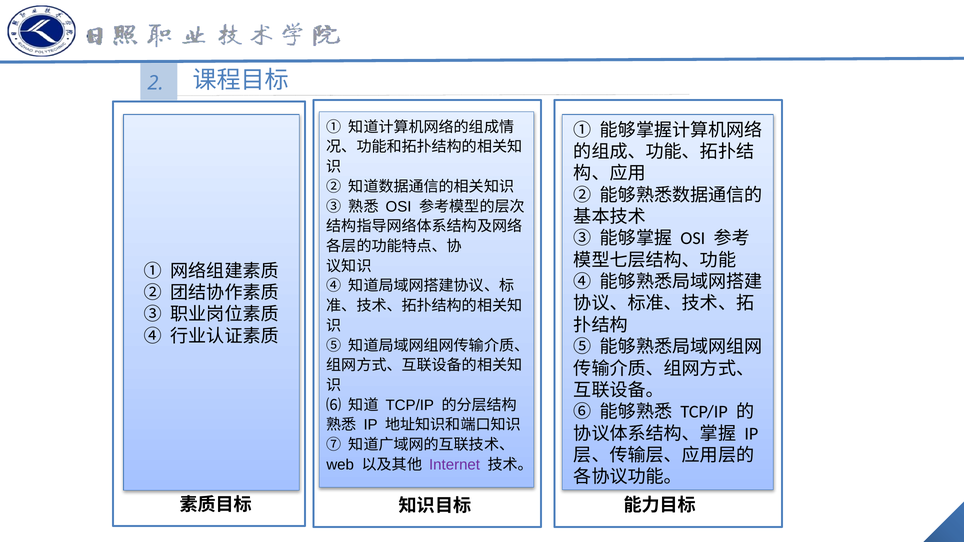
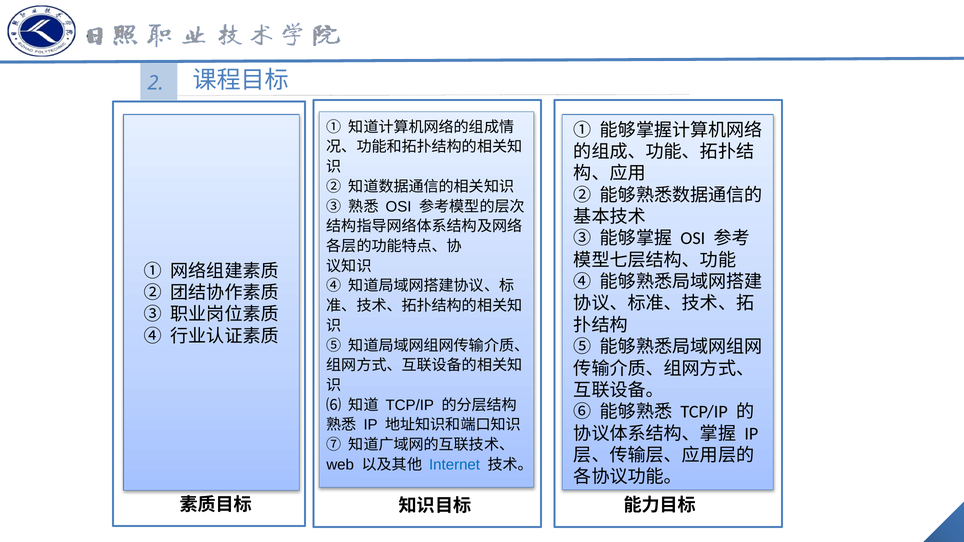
Internet colour: purple -> blue (455, 465)
